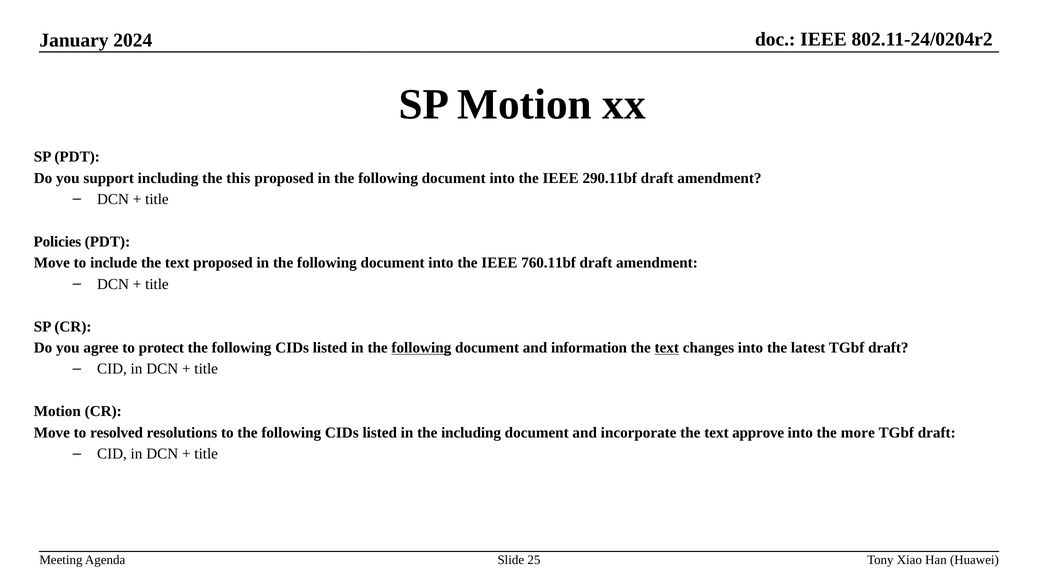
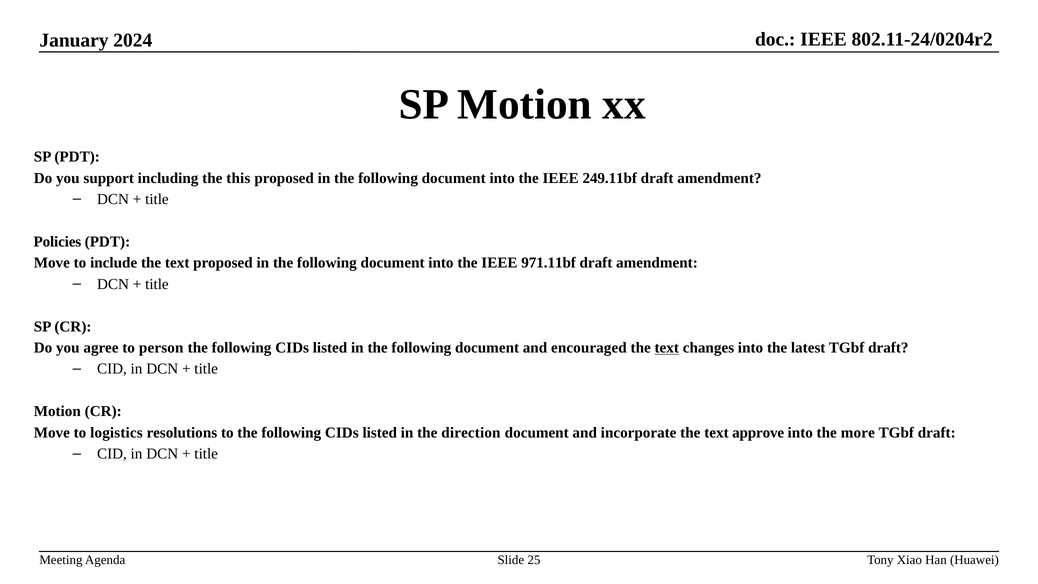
290.11bf: 290.11bf -> 249.11bf (610, 178)
760.11bf: 760.11bf -> 971.11bf (549, 263)
protect: protect -> person (161, 348)
following underline: present -> none (421, 348)
information: information -> encouraged (589, 348)
resolved: resolved -> logistics (116, 432)
the including: including -> direction (471, 432)
